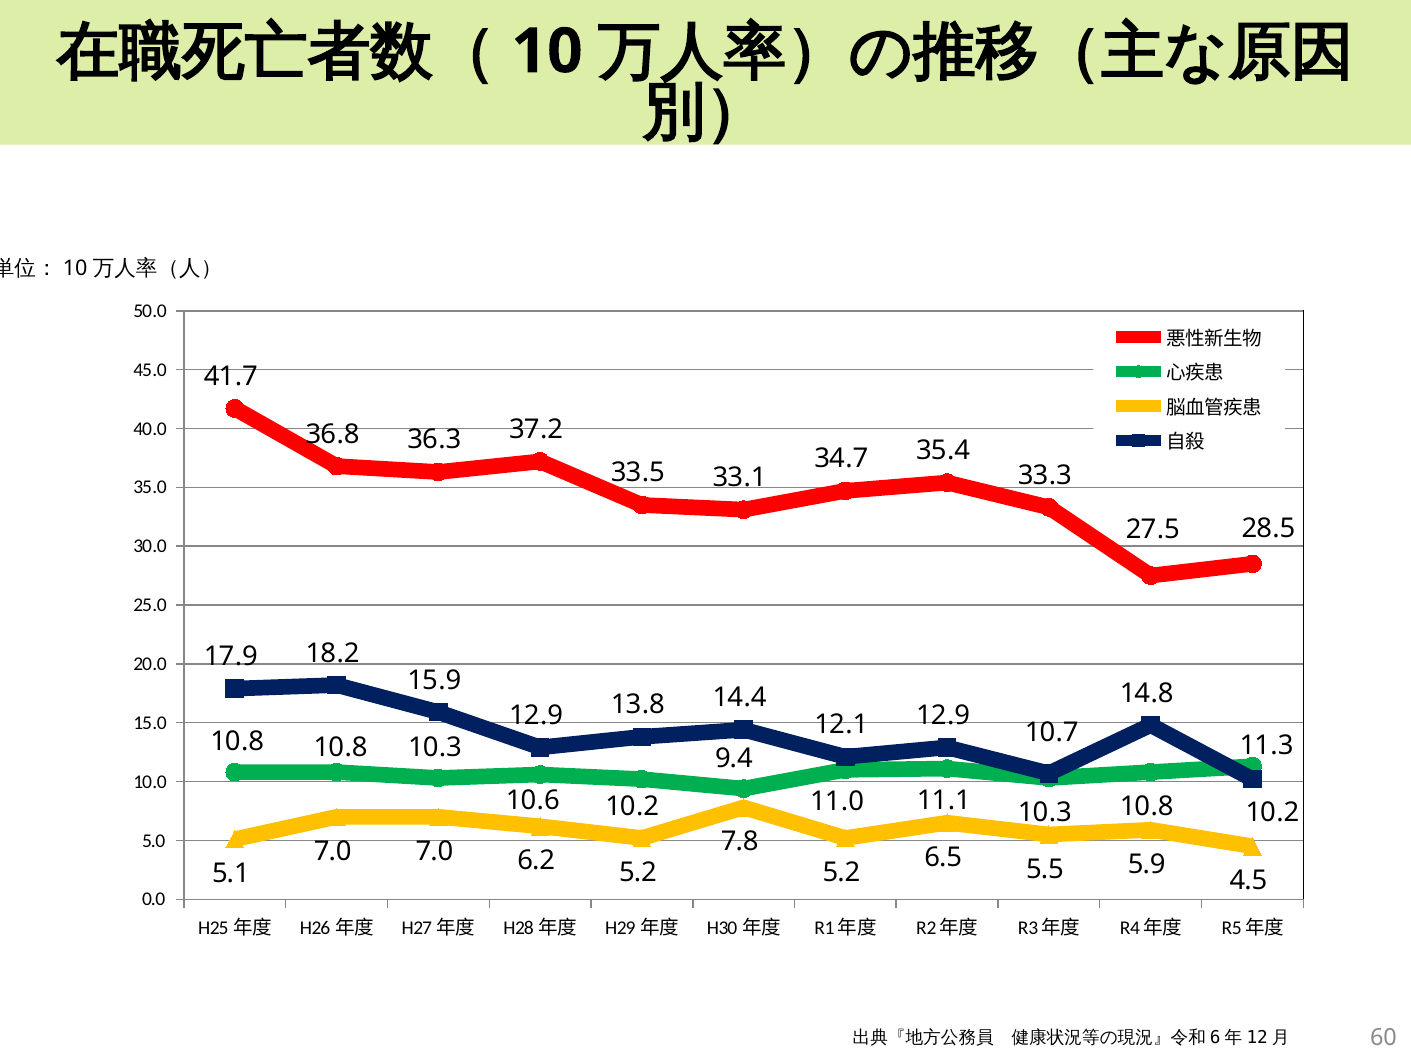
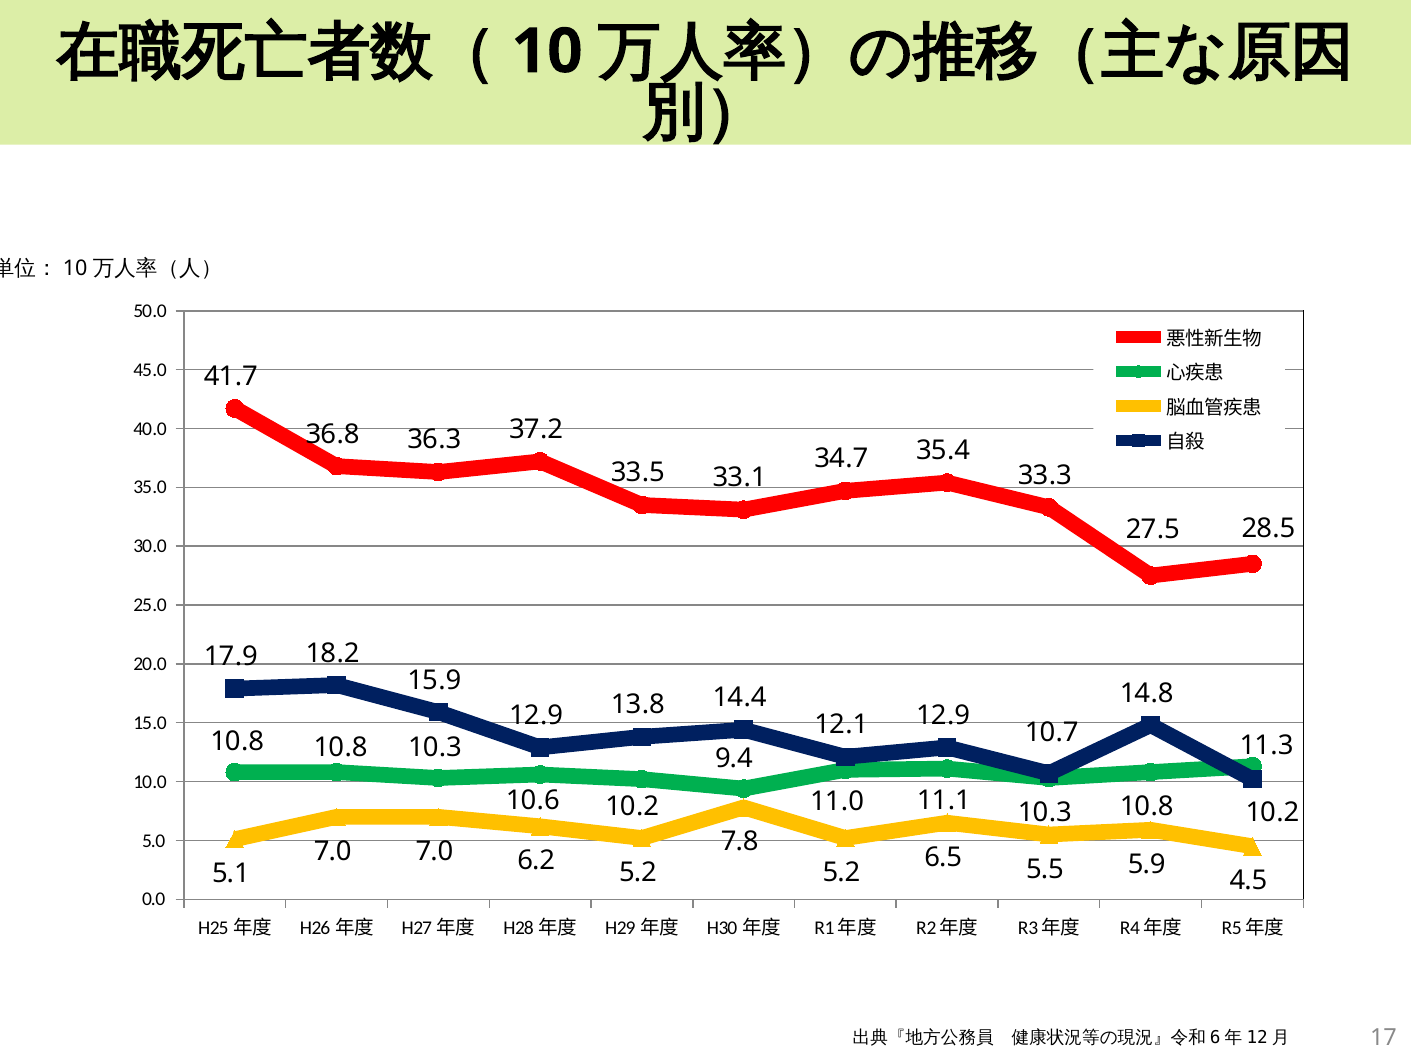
60: 60 -> 17 (1383, 1037)
